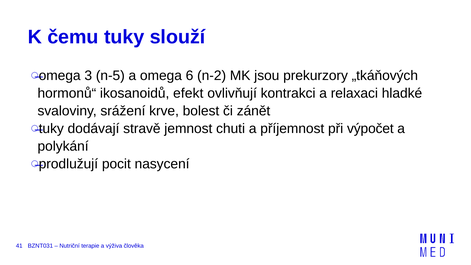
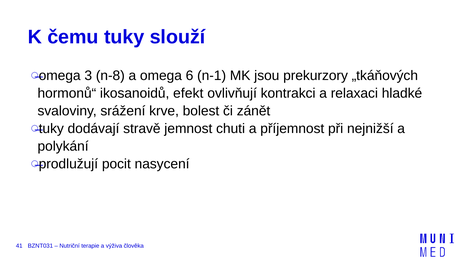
n-5: n-5 -> n-8 (110, 76)
n-2: n-2 -> n-1 (212, 76)
výpočet: výpočet -> nejnižší (370, 129)
